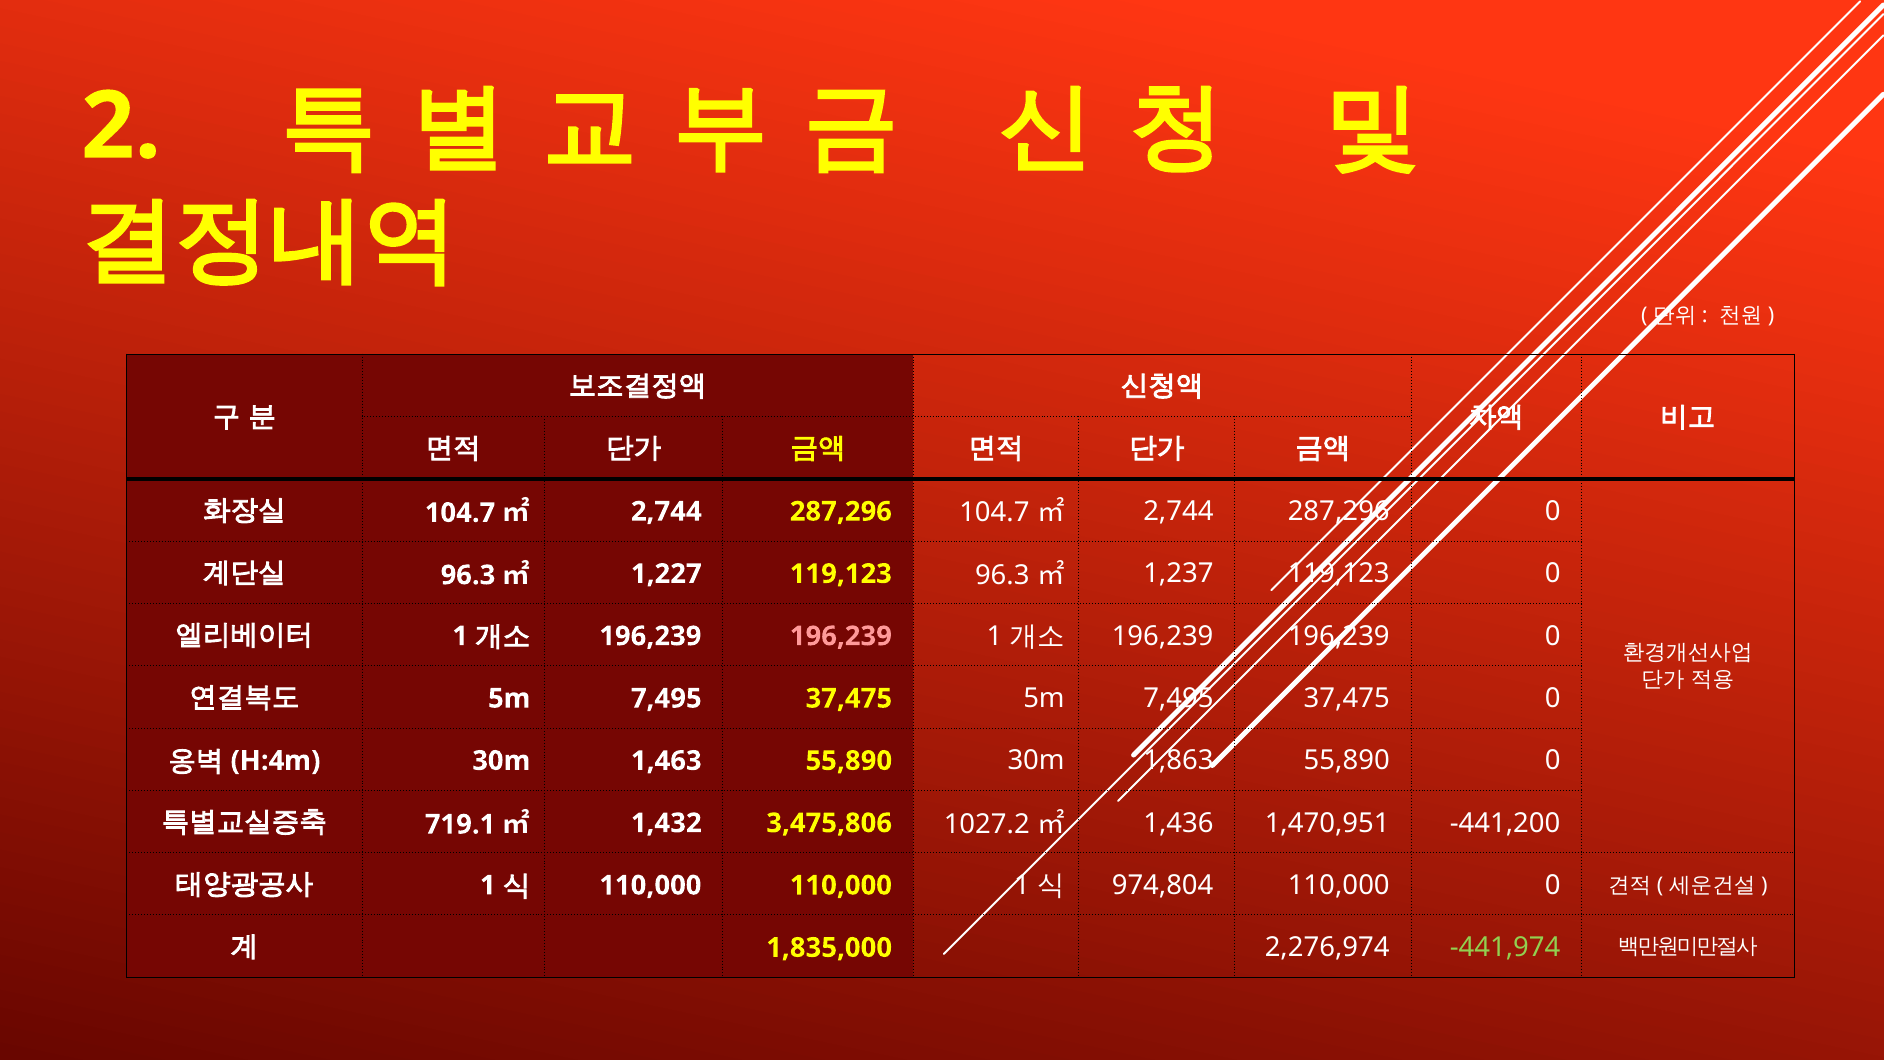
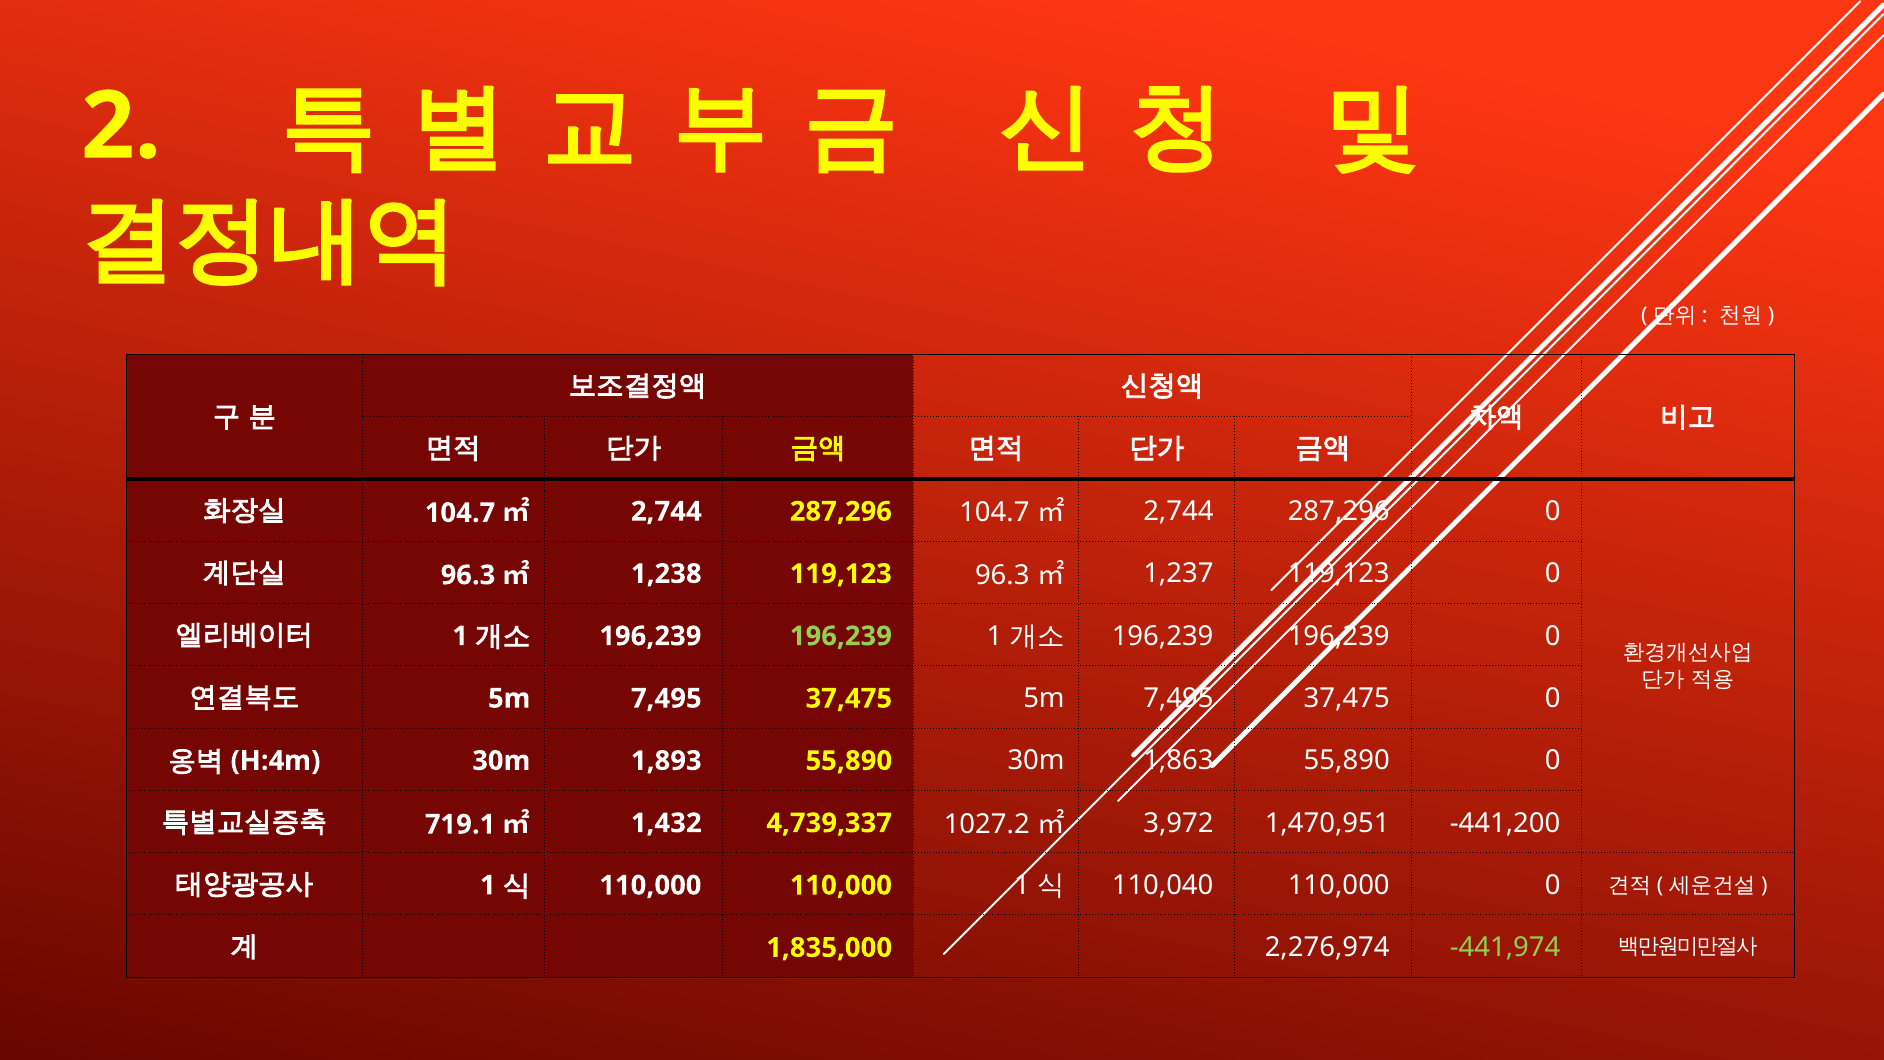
1,227: 1,227 -> 1,238 (666, 574)
196,239 colour: pink -> light green (841, 636)
1,463: 1,463 -> 1,893 (666, 761)
3,475,806: 3,475,806 -> 4,739,337 (829, 823)
1,436: 1,436 -> 3,972 (1178, 823)
974,804: 974,804 -> 110,040 (1163, 885)
